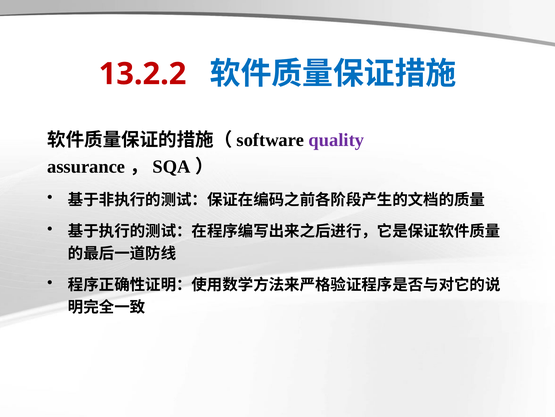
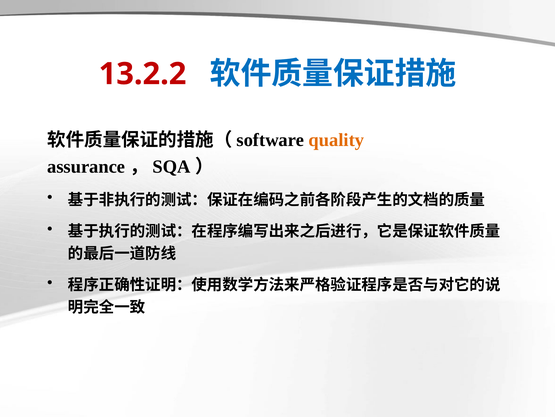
quality colour: purple -> orange (336, 140)
